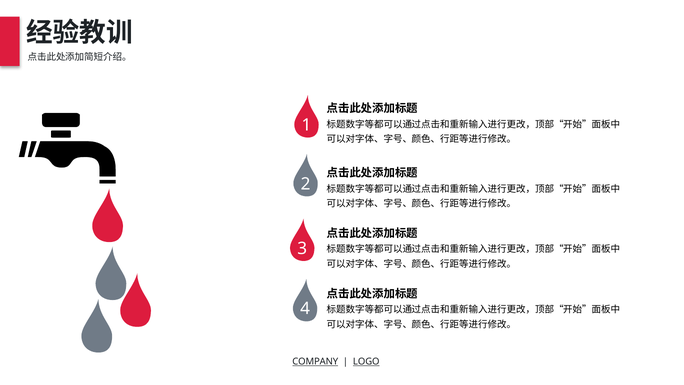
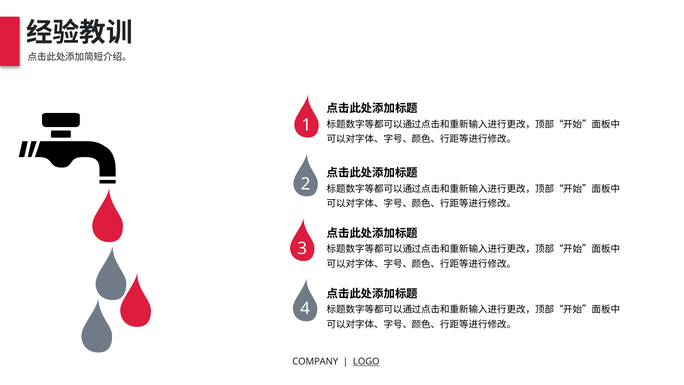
COMPANY underline: present -> none (315, 361)
